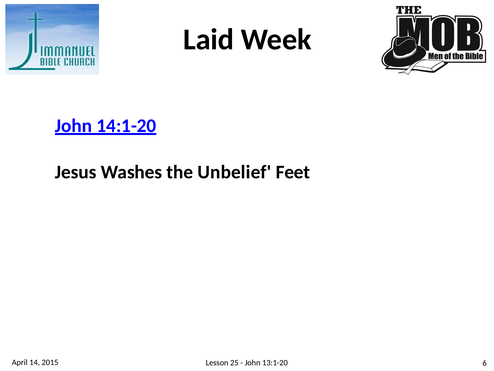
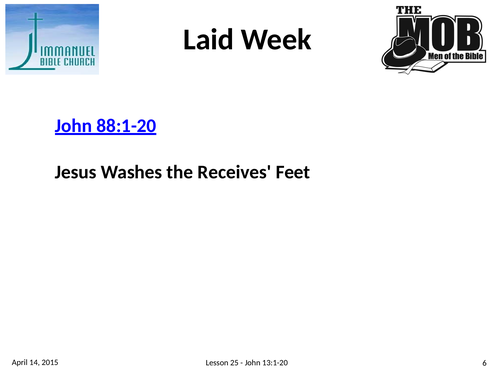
14:1-20: 14:1-20 -> 88:1-20 (126, 126)
Unbelief: Unbelief -> Receives (234, 172)
